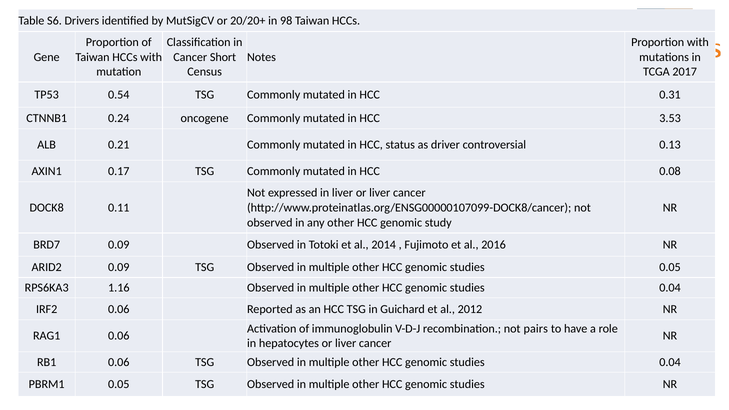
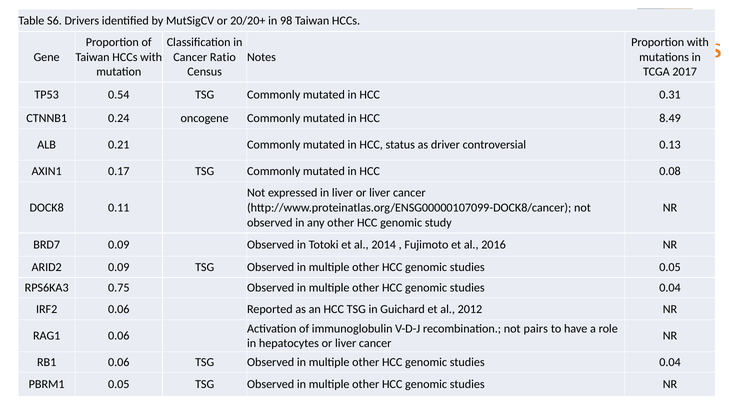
Short: Short -> Ratio (223, 57)
3.53: 3.53 -> 8.49 (670, 118)
1.16: 1.16 -> 0.75 (119, 288)
